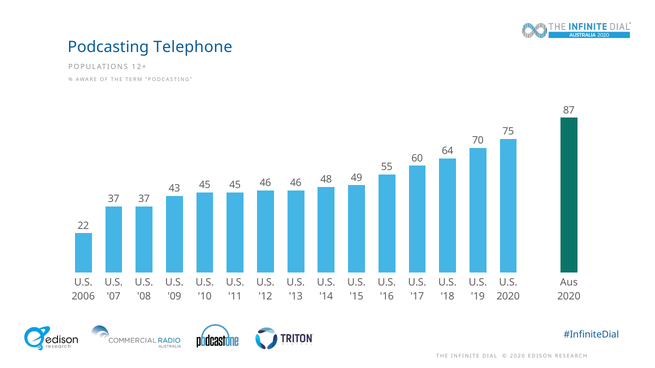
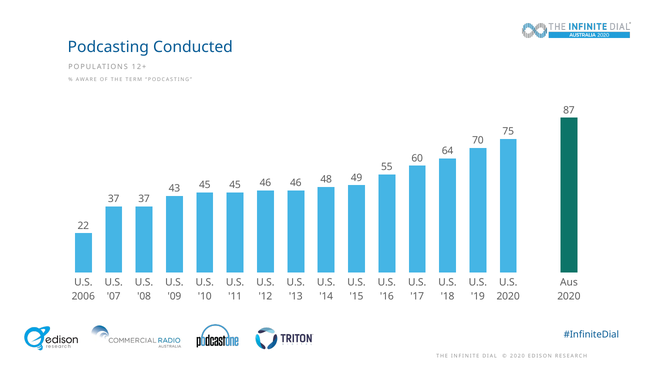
Telephone: Telephone -> Conducted (193, 47)
